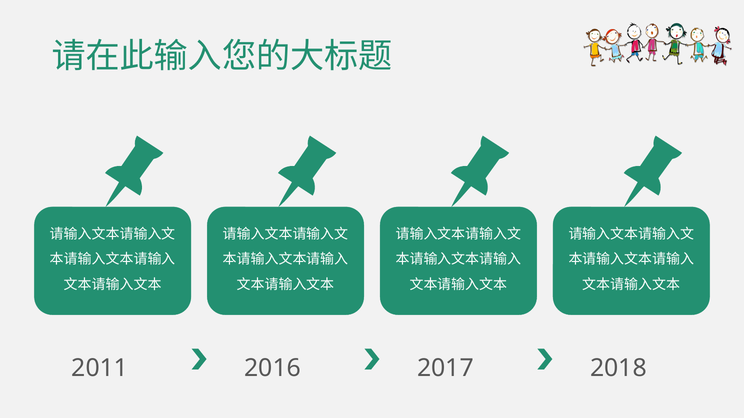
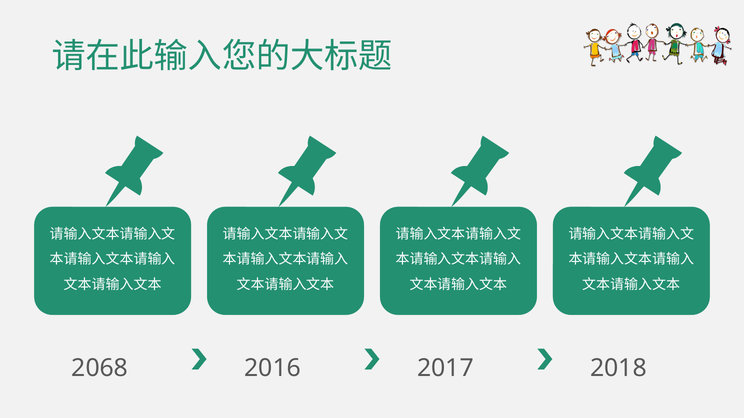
2011: 2011 -> 2068 (100, 369)
